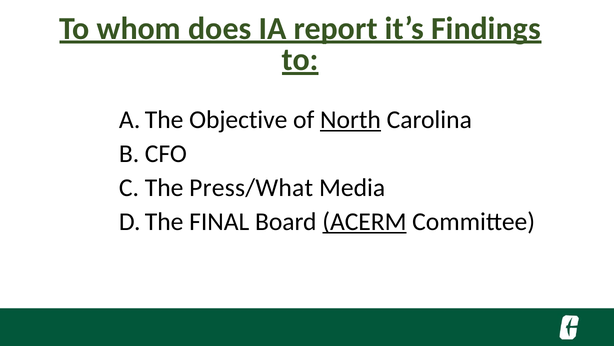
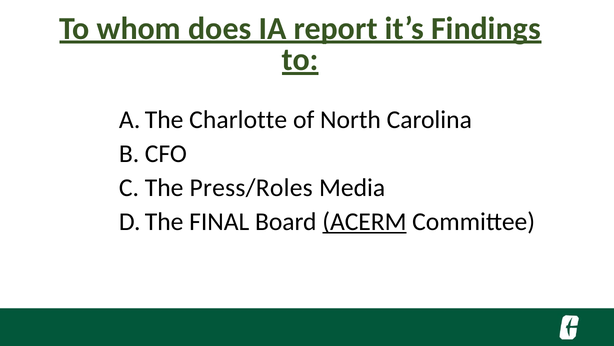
Objective: Objective -> Charlotte (238, 119)
North underline: present -> none (351, 119)
Press/What: Press/What -> Press/Roles (251, 188)
